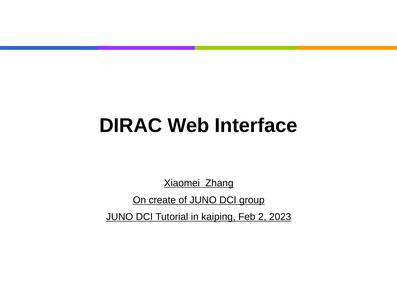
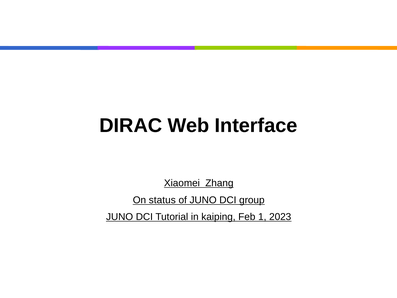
create: create -> status (162, 200)
2: 2 -> 1 (262, 217)
